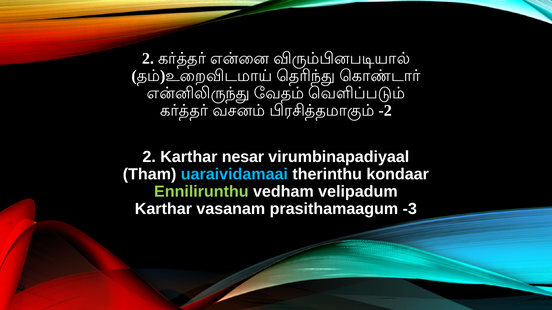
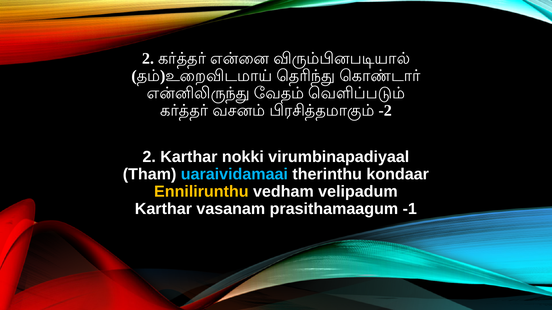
nesar: nesar -> nokki (243, 157)
Ennilirunthu colour: light green -> yellow (201, 192)
-3: -3 -> -1 (410, 209)
